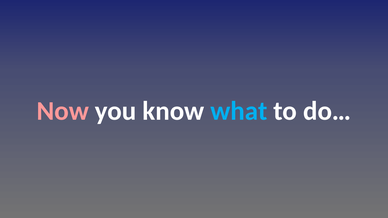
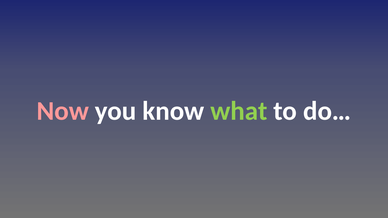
what colour: light blue -> light green (239, 111)
